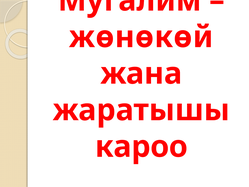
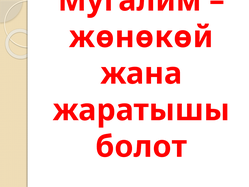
кароо: кароо -> болот (141, 147)
